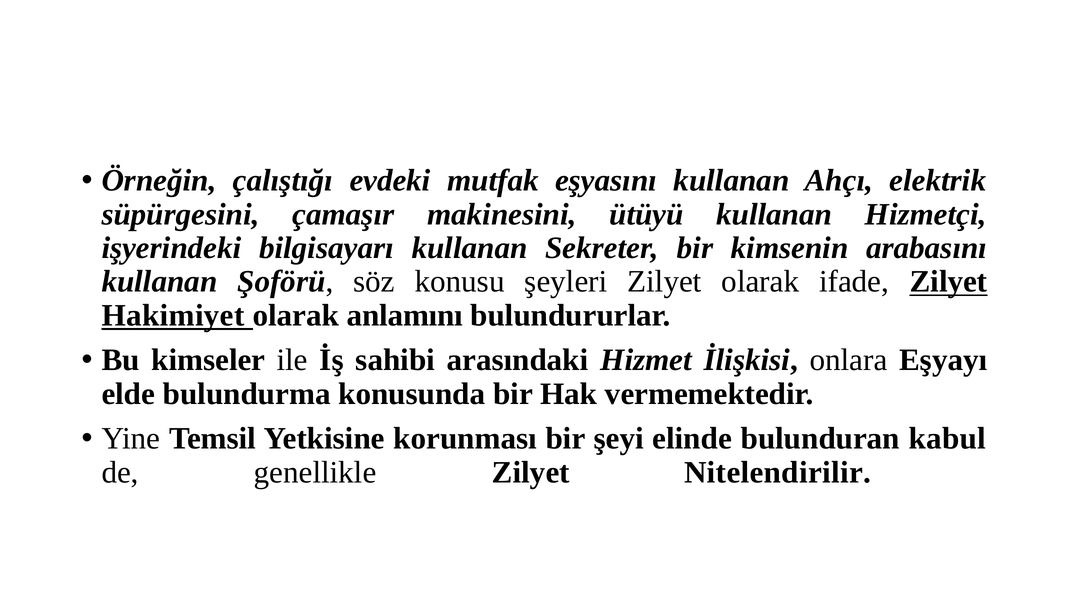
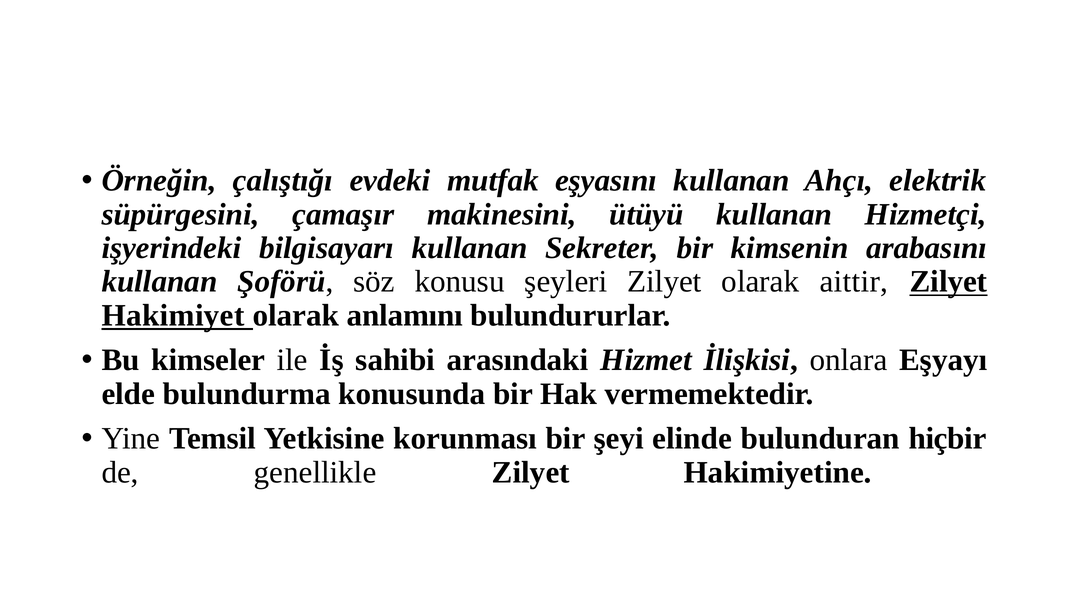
ifade: ifade -> aittir (854, 282)
kabul: kabul -> hiçbir (948, 439)
Nitelendirilir: Nitelendirilir -> Hakimiyetine (778, 472)
